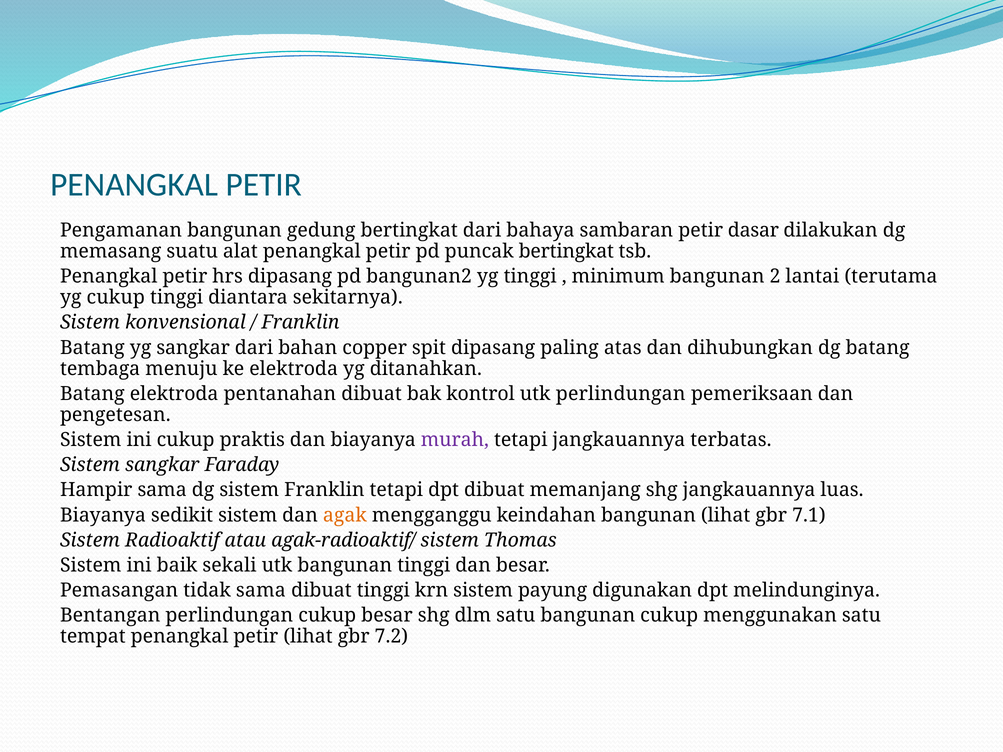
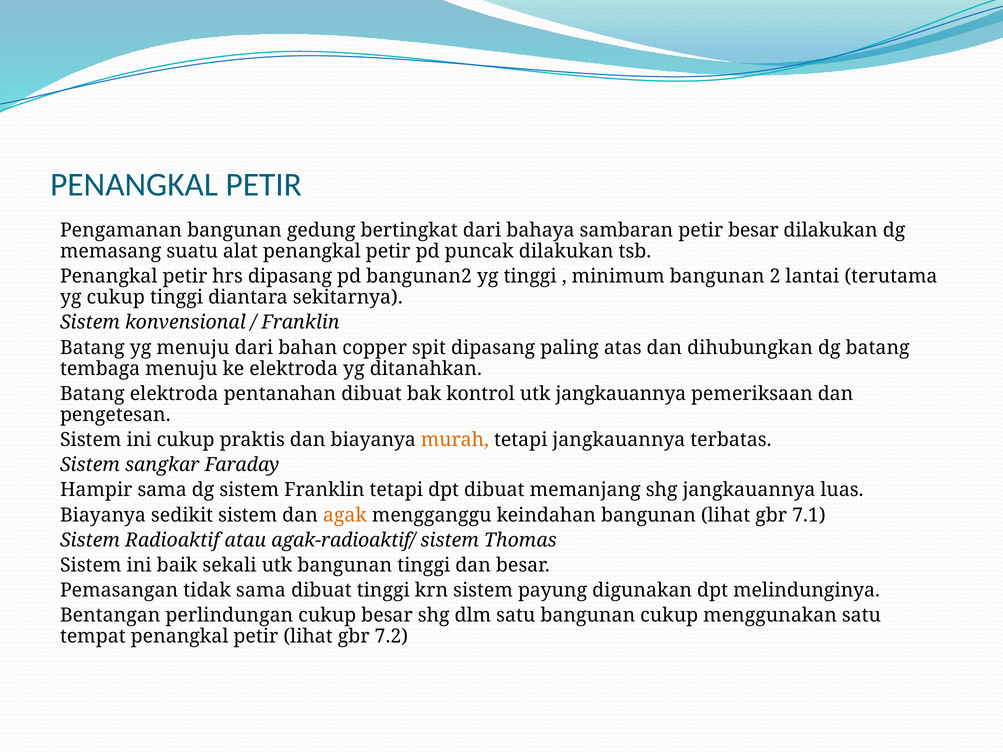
petir dasar: dasar -> besar (753, 230)
puncak bertingkat: bertingkat -> dilakukan (566, 251)
yg sangkar: sangkar -> menuju (193, 348)
utk perlindungan: perlindungan -> jangkauannya (621, 394)
murah colour: purple -> orange (455, 440)
